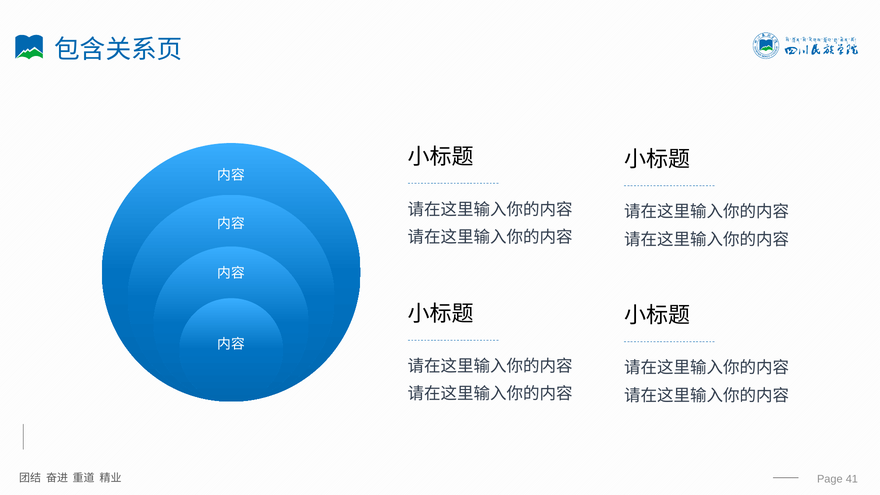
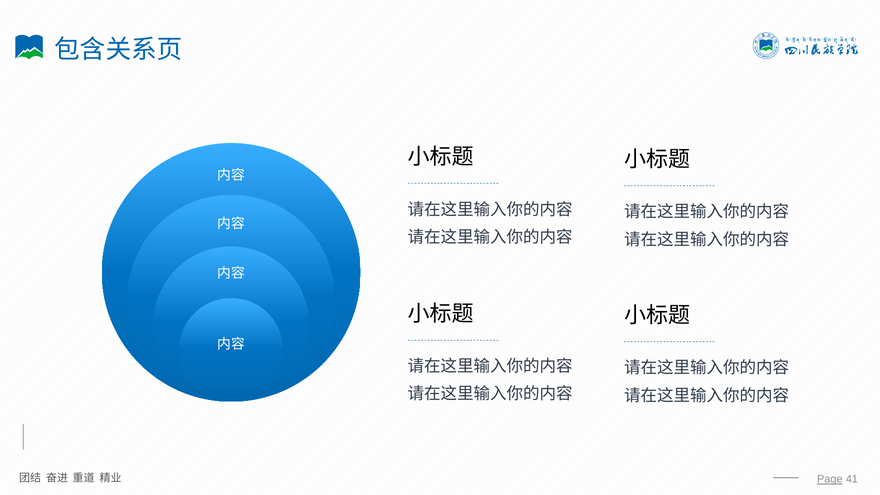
Page underline: none -> present (830, 479)
